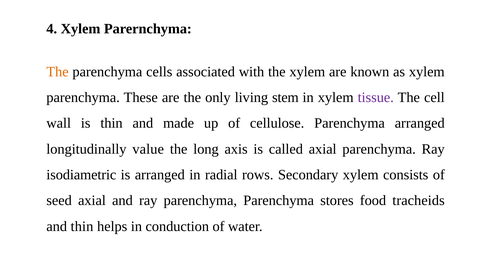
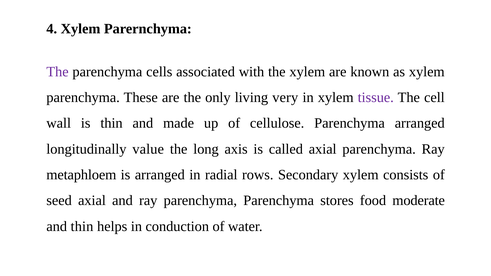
The colour: orange -> purple (58, 72)
stem: stem -> very (285, 97)
isodiametric: isodiametric -> metaphloem (81, 175)
tracheids: tracheids -> moderate (419, 201)
